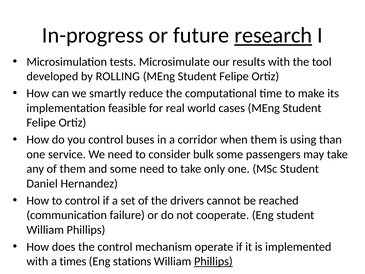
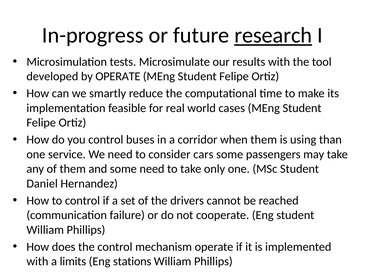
by ROLLING: ROLLING -> OPERATE (118, 76)
bulk: bulk -> cars (203, 154)
times: times -> limits (73, 261)
Phillips underline: present -> none (213, 261)
